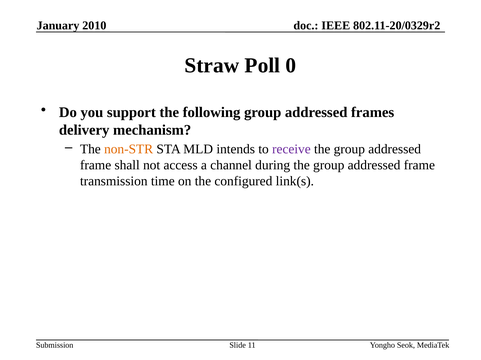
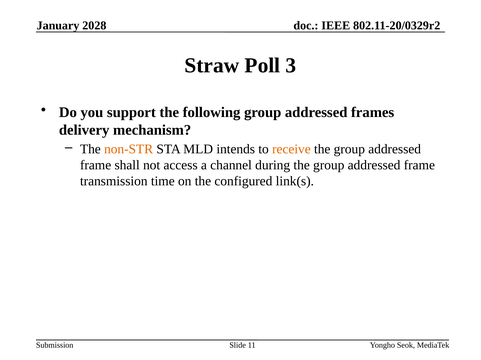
2010: 2010 -> 2028 (94, 26)
0: 0 -> 3 (291, 66)
receive colour: purple -> orange (291, 150)
